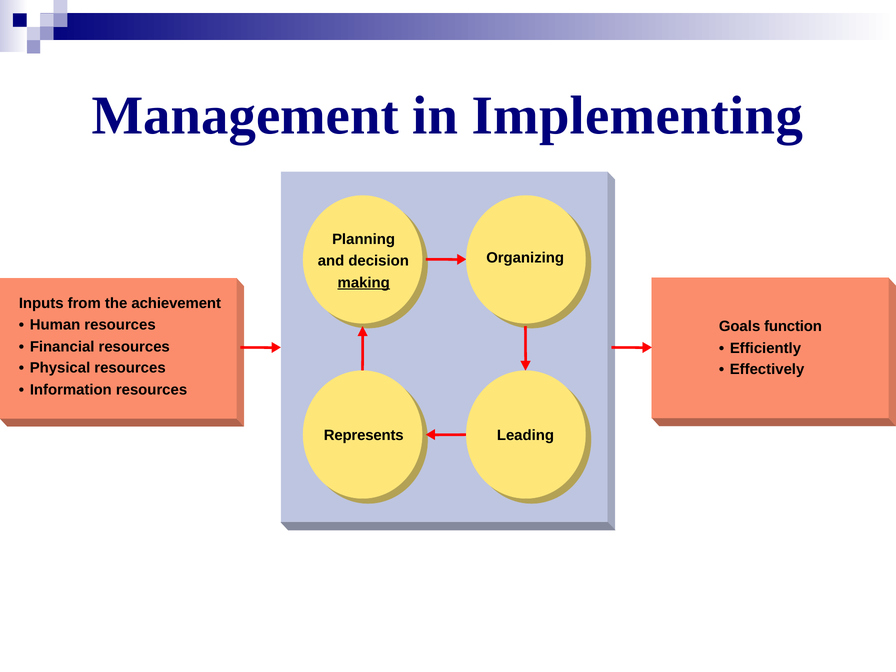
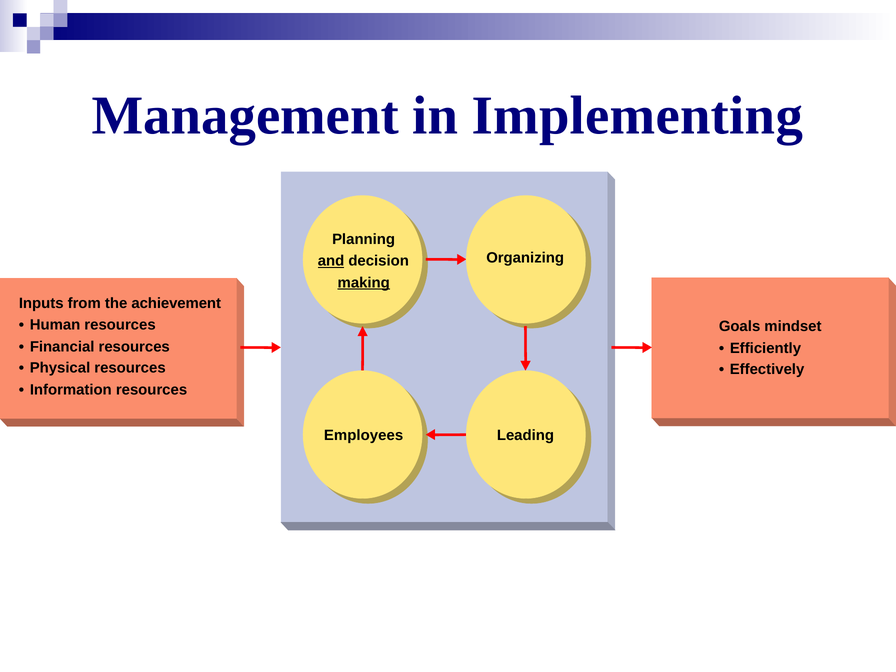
and underline: none -> present (331, 261)
function: function -> mindset (793, 326)
Represents: Represents -> Employees (364, 435)
